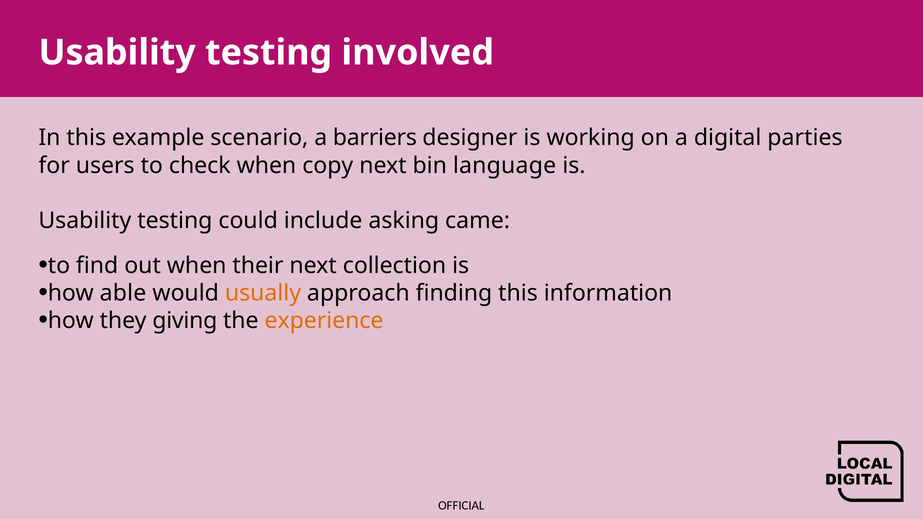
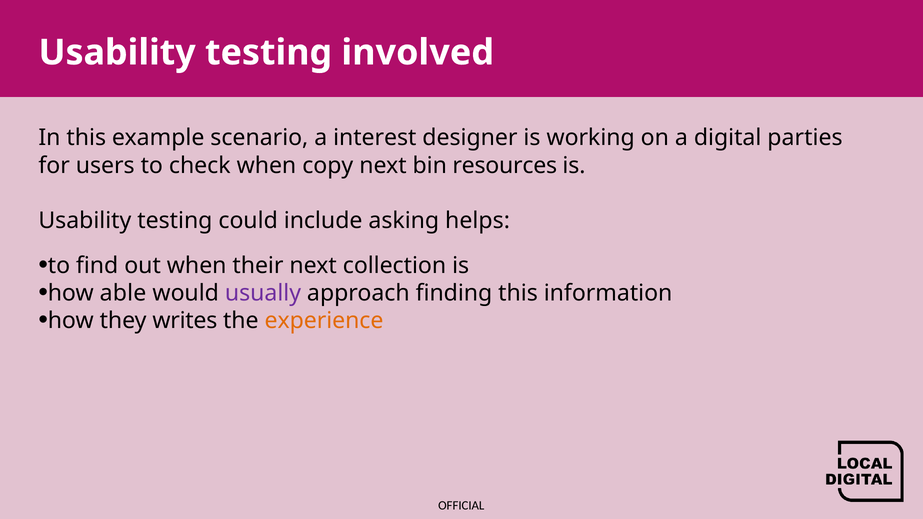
barriers: barriers -> interest (375, 138)
language: language -> resources (505, 166)
came: came -> helps (478, 221)
usually colour: orange -> purple (263, 293)
giving: giving -> writes (185, 321)
